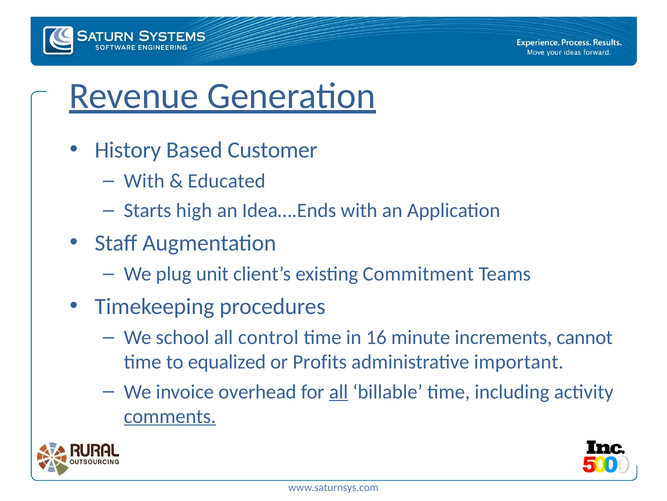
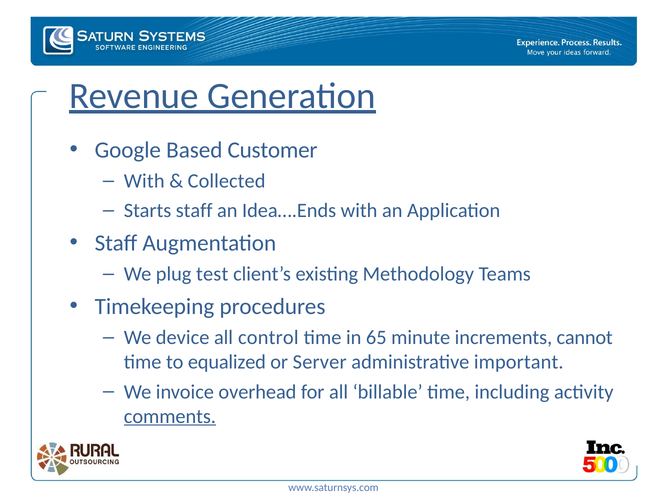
History: History -> Google (128, 150)
Educated: Educated -> Collected (227, 181)
Starts high: high -> staff (194, 210)
unit: unit -> test (212, 274)
Commitment: Commitment -> Methodology (418, 274)
school: school -> device (183, 337)
16: 16 -> 65 (376, 337)
Profits: Profits -> Server (320, 362)
all underline: present -> none (339, 391)
